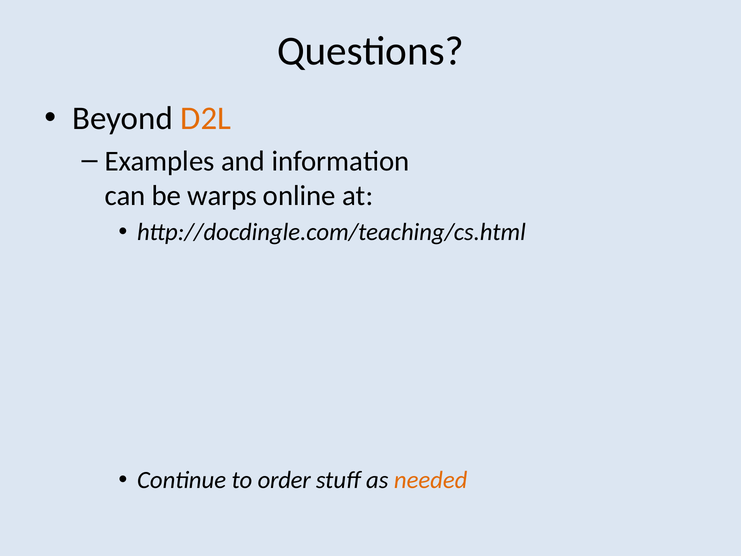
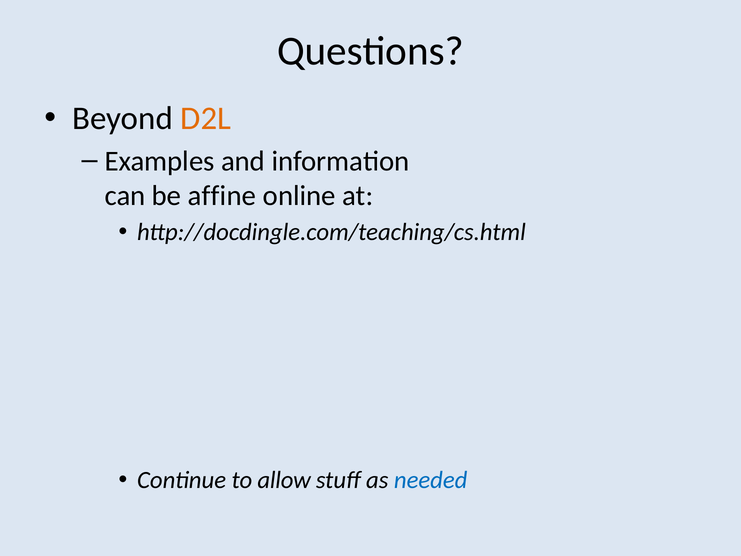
warps: warps -> affine (222, 195)
order: order -> allow (284, 480)
needed colour: orange -> blue (431, 480)
